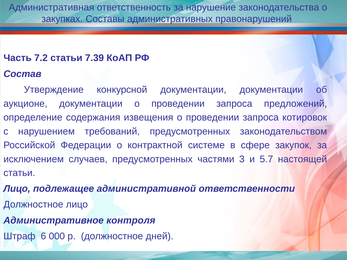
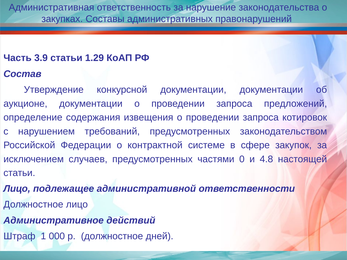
7.2: 7.2 -> 3.9 (41, 58)
7.39: 7.39 -> 1.29 (94, 58)
3: 3 -> 0 (242, 159)
5.7: 5.7 -> 4.8 (266, 159)
контроля: контроля -> действий (131, 221)
6: 6 -> 1 (43, 236)
